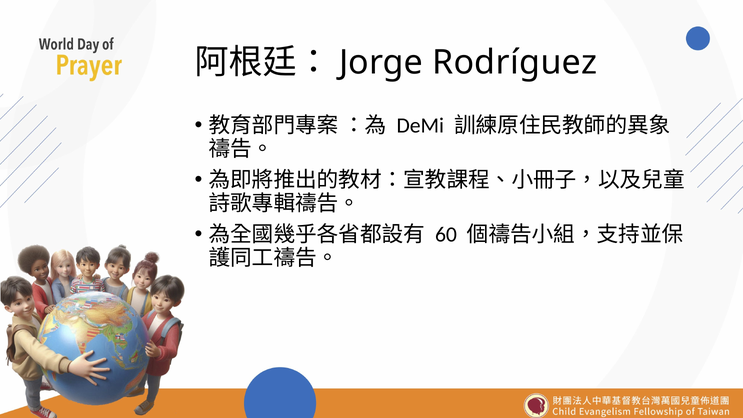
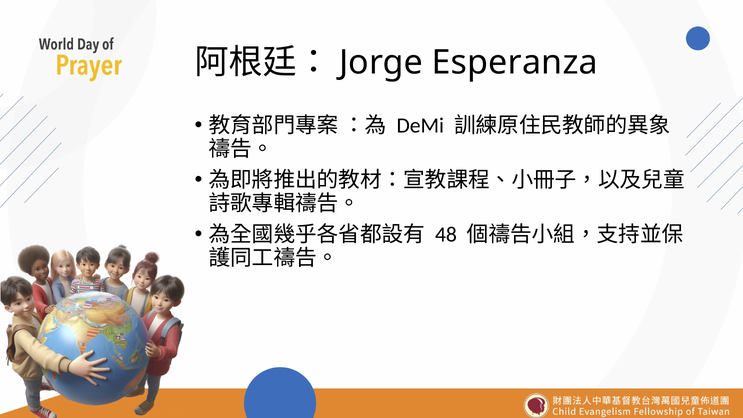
Rodríguez: Rodríguez -> Esperanza (515, 62)
60: 60 -> 48 (446, 235)
